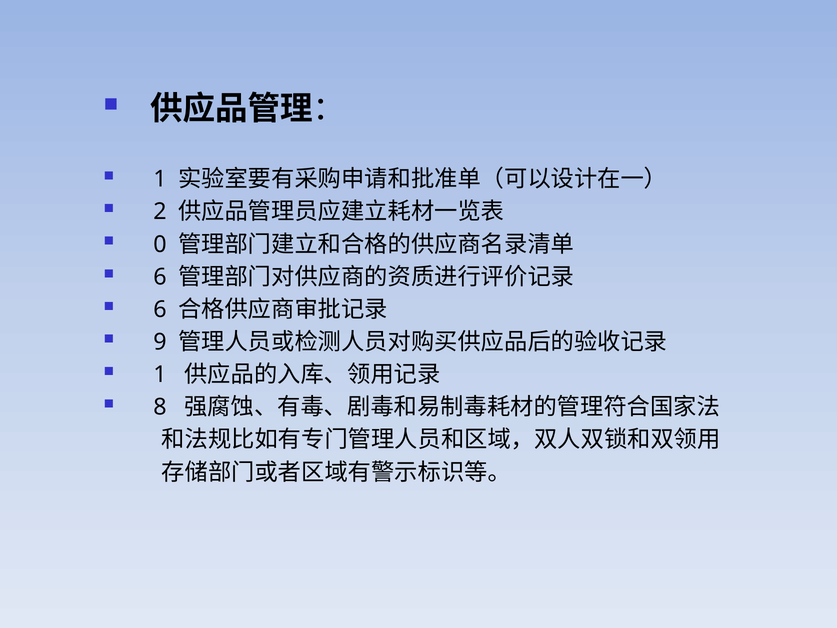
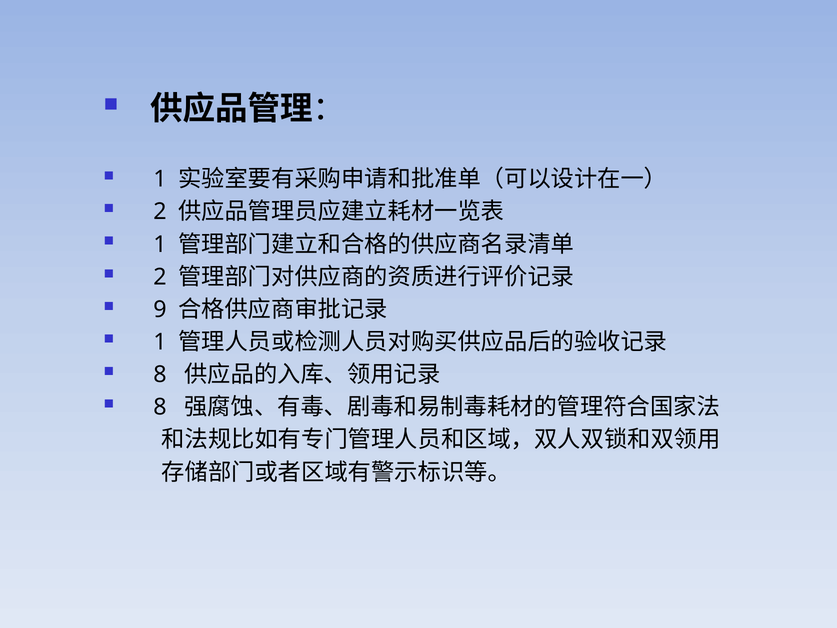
0: 0 -> 1 (160, 244)
6: 6 -> 2 (160, 277)
6: 6 -> 9 (160, 309)
9: 9 -> 1 (160, 342)
1: 1 -> 8 (160, 374)
